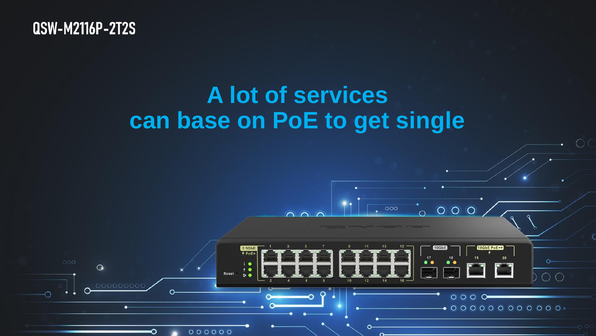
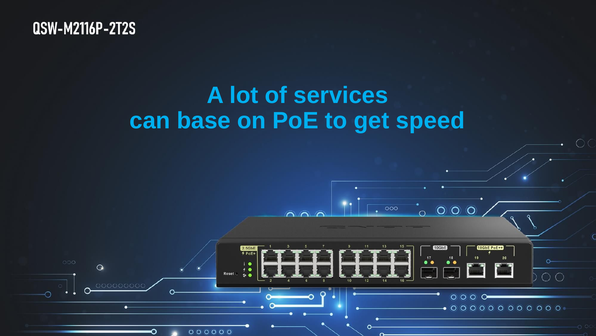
single: single -> speed (430, 121)
